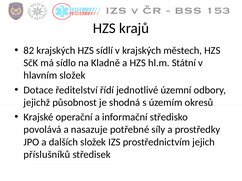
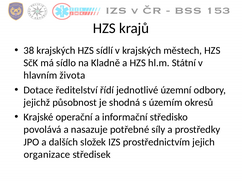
82: 82 -> 38 (29, 51)
hlavním složek: složek -> života (72, 76)
příslušníků: příslušníků -> organizace (47, 155)
